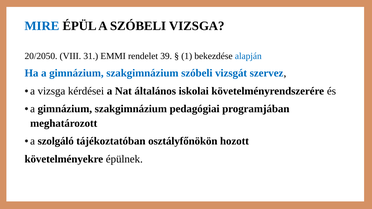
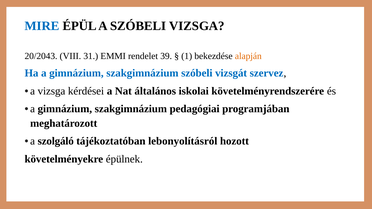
20/2050: 20/2050 -> 20/2043 (41, 56)
alapján colour: blue -> orange (248, 56)
osztályfőnökön: osztályfőnökön -> lebonyolításról (183, 141)
